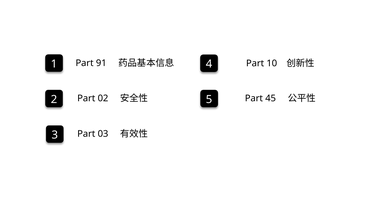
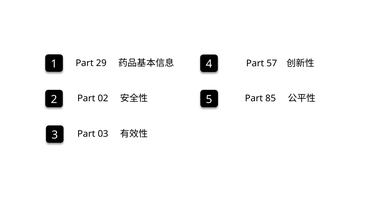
91: 91 -> 29 (101, 63)
10: 10 -> 57 (272, 63)
45: 45 -> 85 (271, 99)
